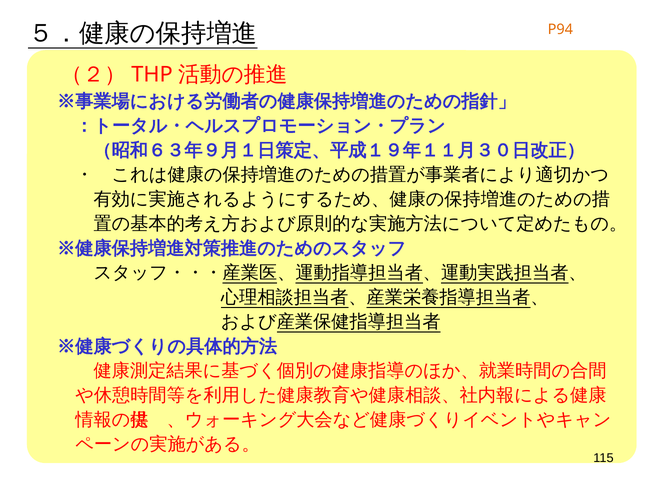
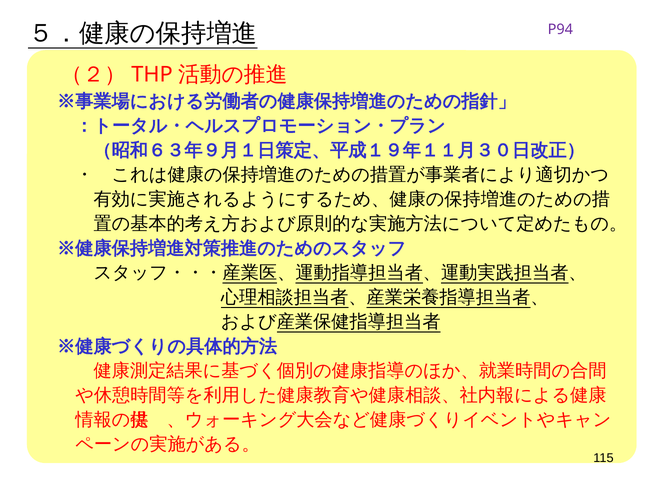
P94 colour: orange -> purple (560, 29)
